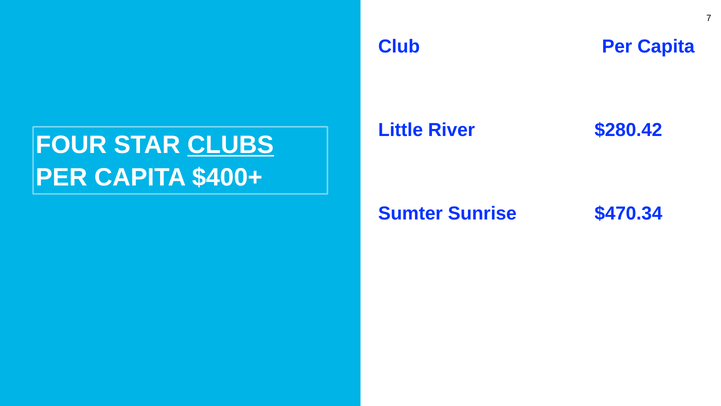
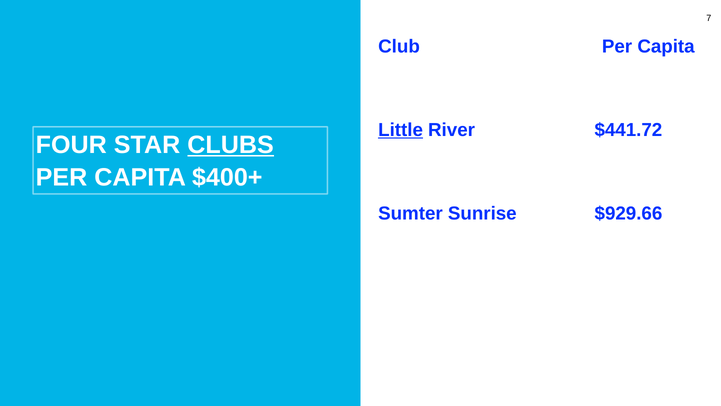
Little underline: none -> present (401, 130)
$280.42: $280.42 -> $441.72 (628, 130)
$470.34: $470.34 -> $929.66 (628, 213)
